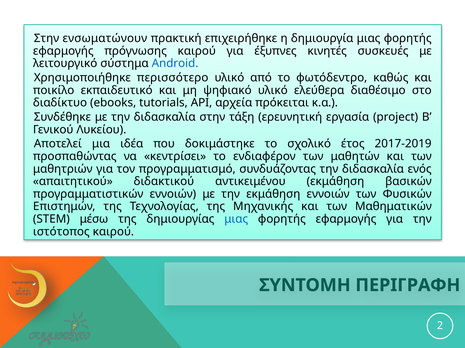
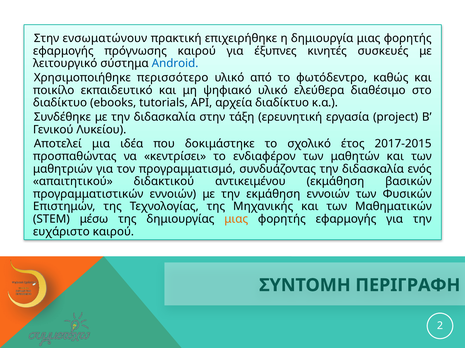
αρχεία πρόκειται: πρόκειται -> διαδίκτυο (282, 103)
2017-2019: 2017-2019 -> 2017-2015 (403, 144)
μιας colour: blue -> orange (236, 219)
ιστότοπος: ιστότοπος -> ευχάριστο (61, 232)
